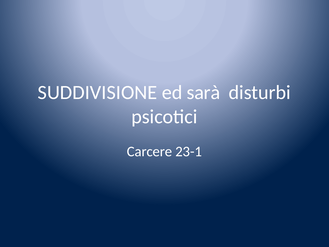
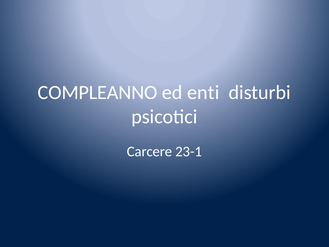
SUDDIVISIONE: SUDDIVISIONE -> COMPLEANNO (98, 92)
sarà: sarà -> enti (203, 92)
